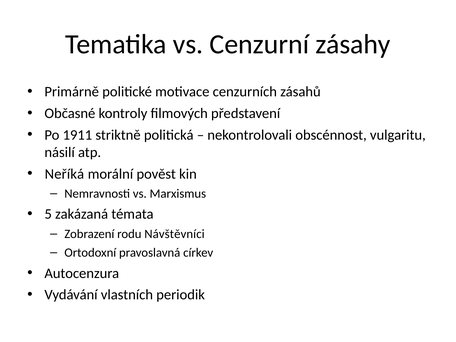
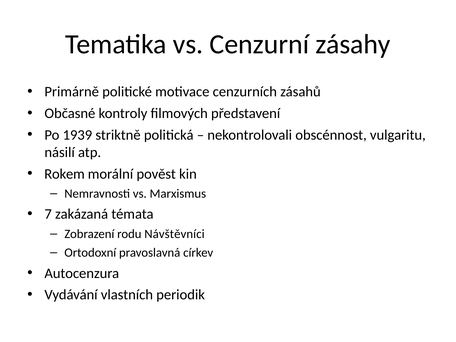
1911: 1911 -> 1939 (77, 135)
Neříká: Neříká -> Rokem (65, 174)
5: 5 -> 7 (48, 214)
